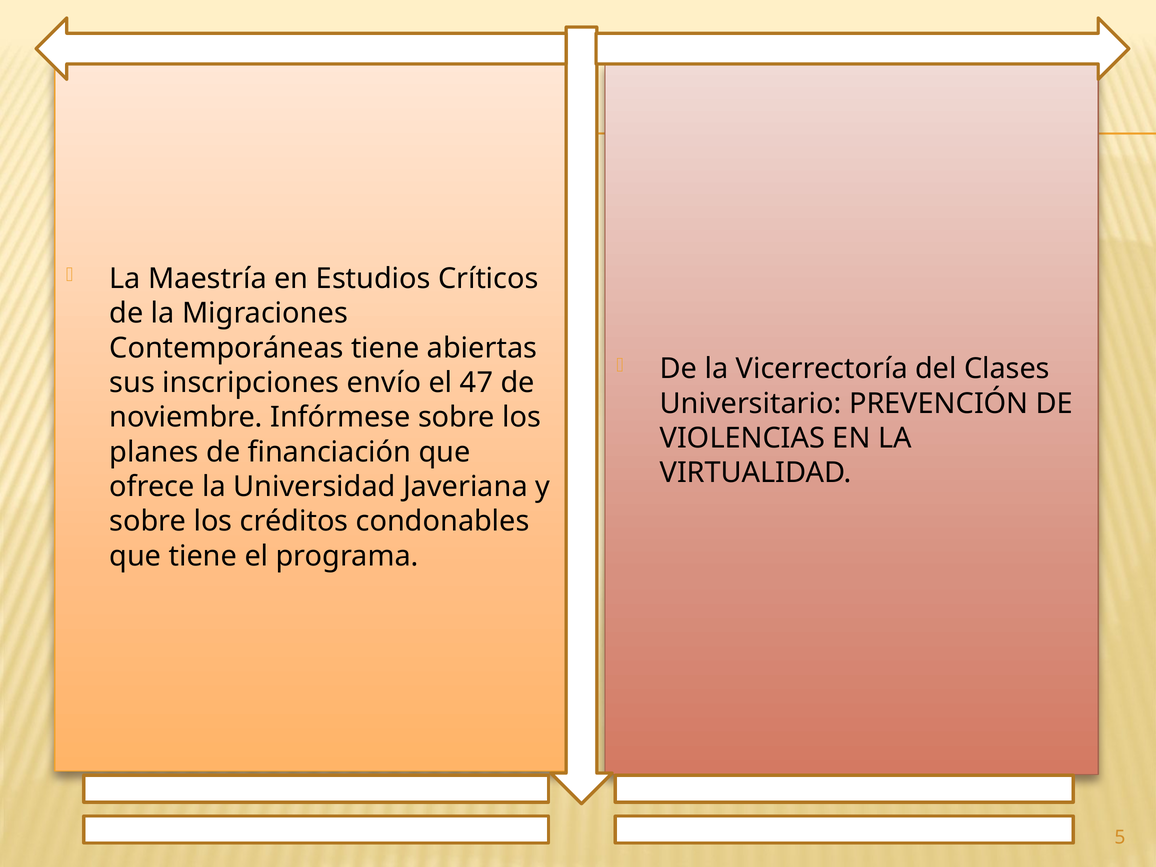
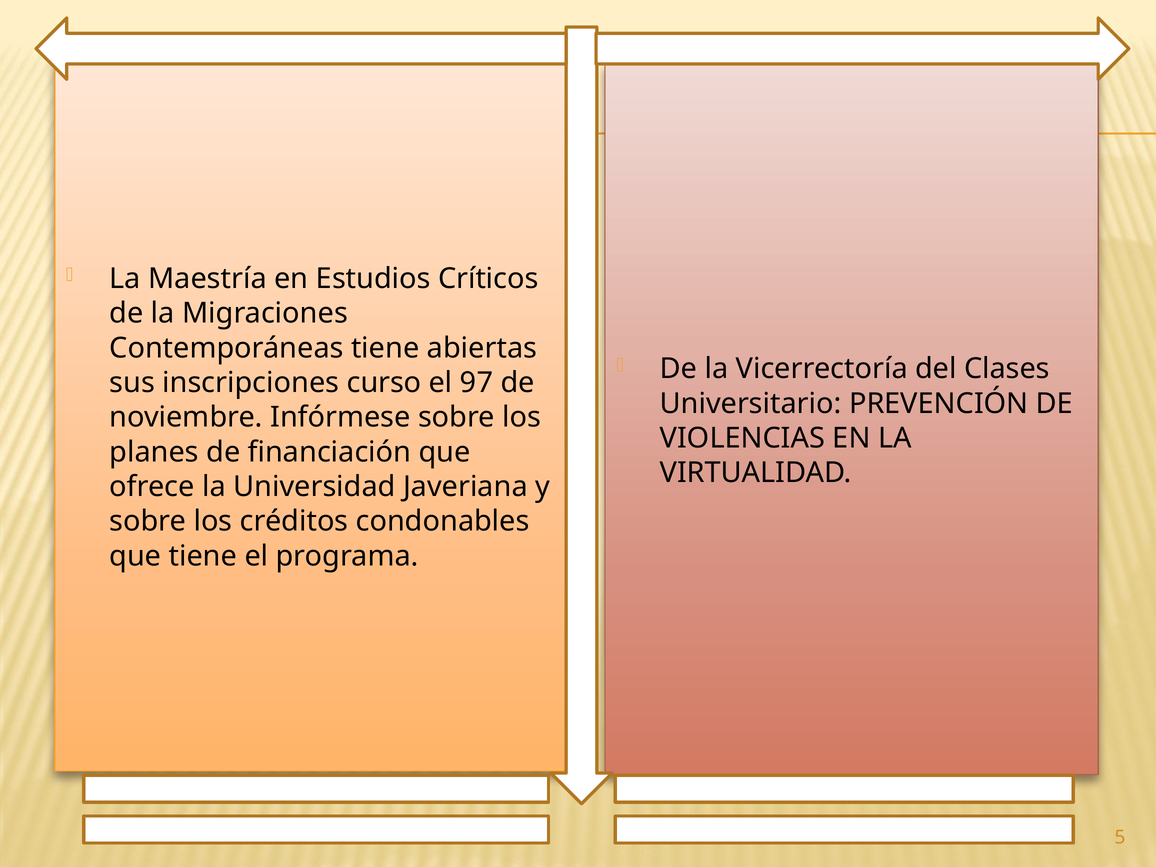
envío: envío -> curso (384, 383)
47: 47 -> 97 (477, 383)
